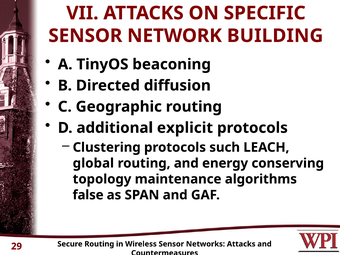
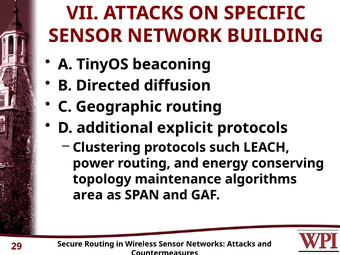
global: global -> power (93, 163)
false: false -> area (88, 195)
